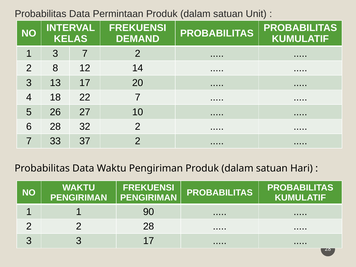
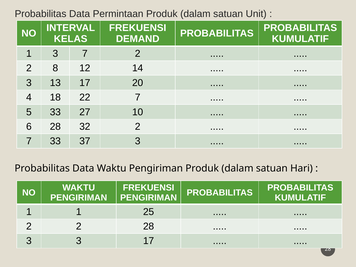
5 26: 26 -> 33 (55, 112)
37 2: 2 -> 3 (138, 141)
90: 90 -> 25 (149, 212)
